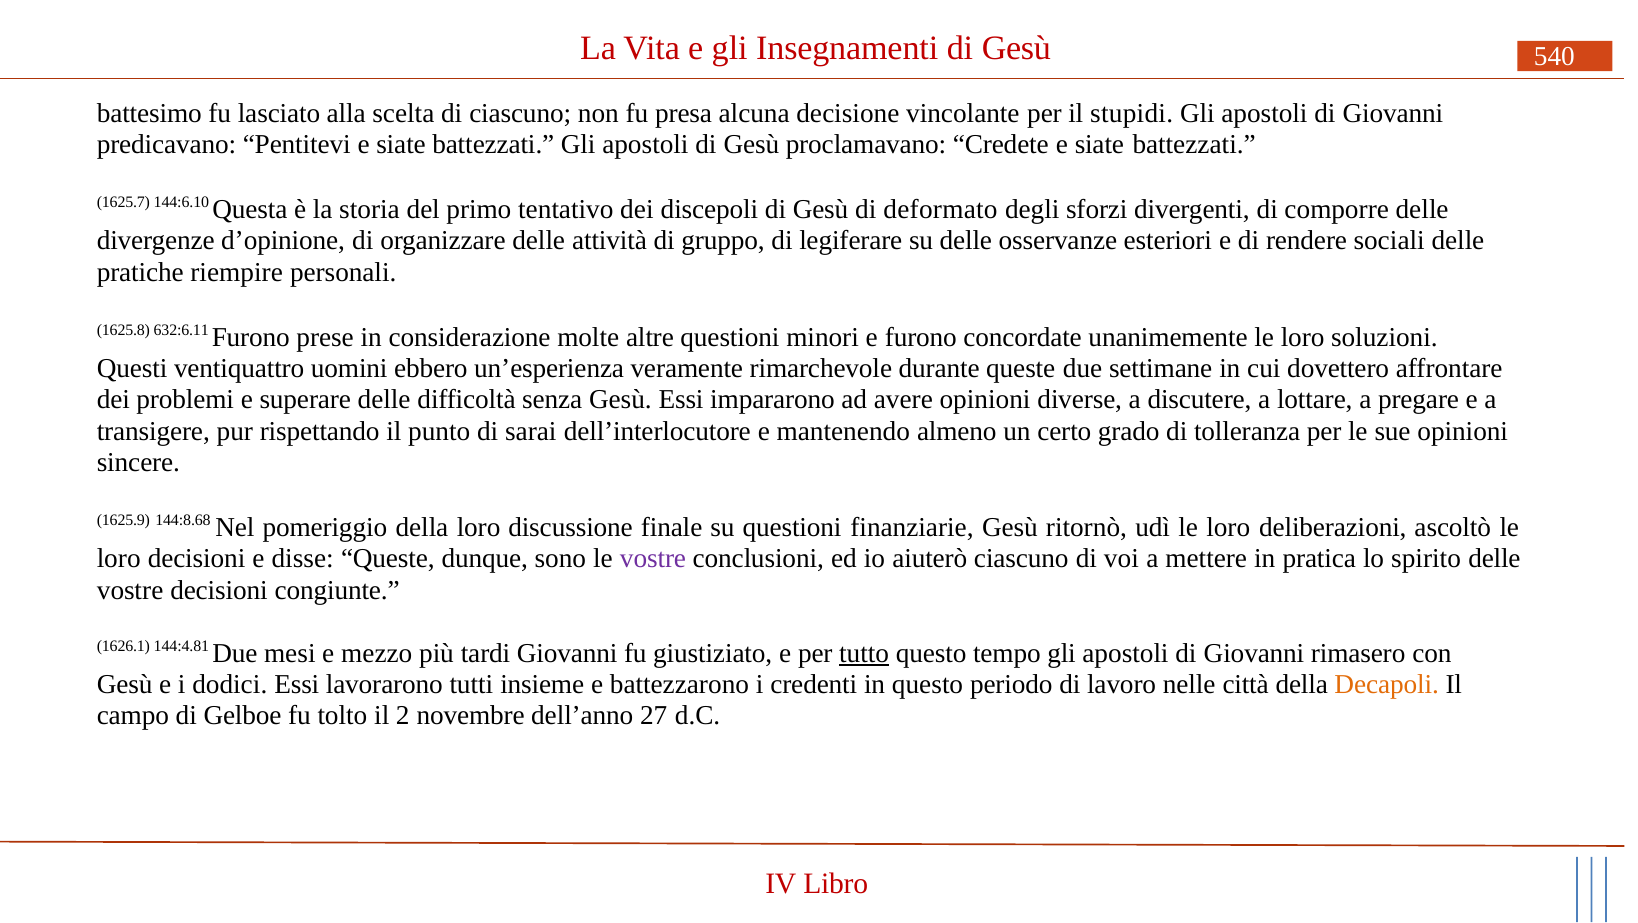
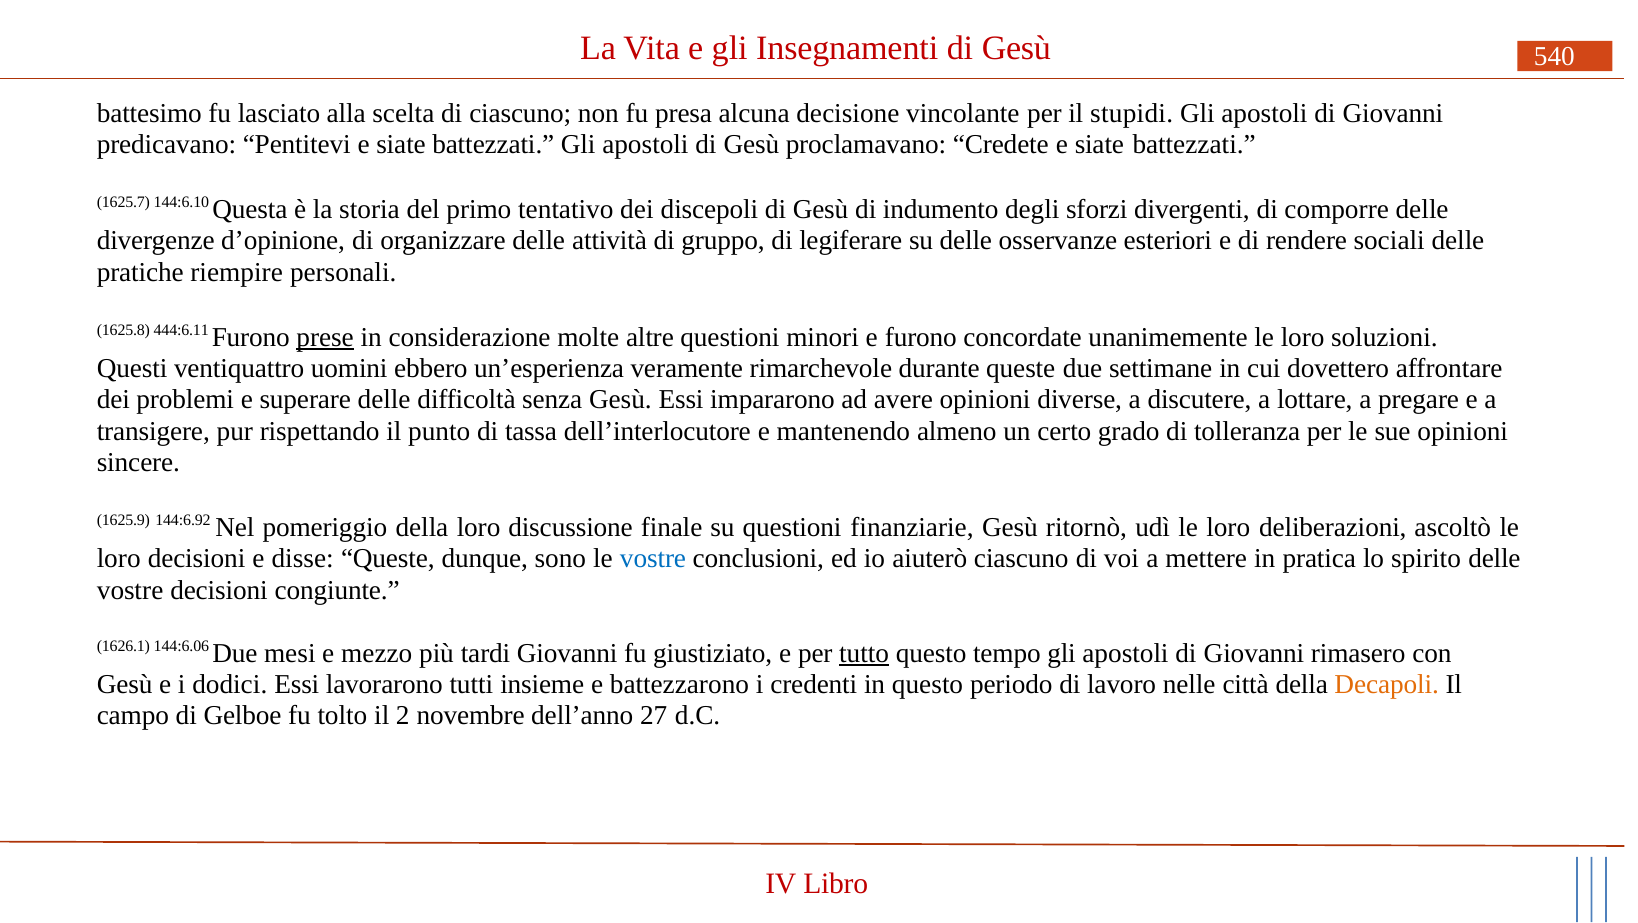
deformato: deformato -> indumento (941, 209)
632:6.11: 632:6.11 -> 444:6.11 (181, 330)
prese underline: none -> present (325, 337)
sarai: sarai -> tassa (531, 431)
144:8.68: 144:8.68 -> 144:6.92 (183, 520)
vostre colour: purple -> blue (653, 558)
144:4.81: 144:4.81 -> 144:6.06 (181, 646)
